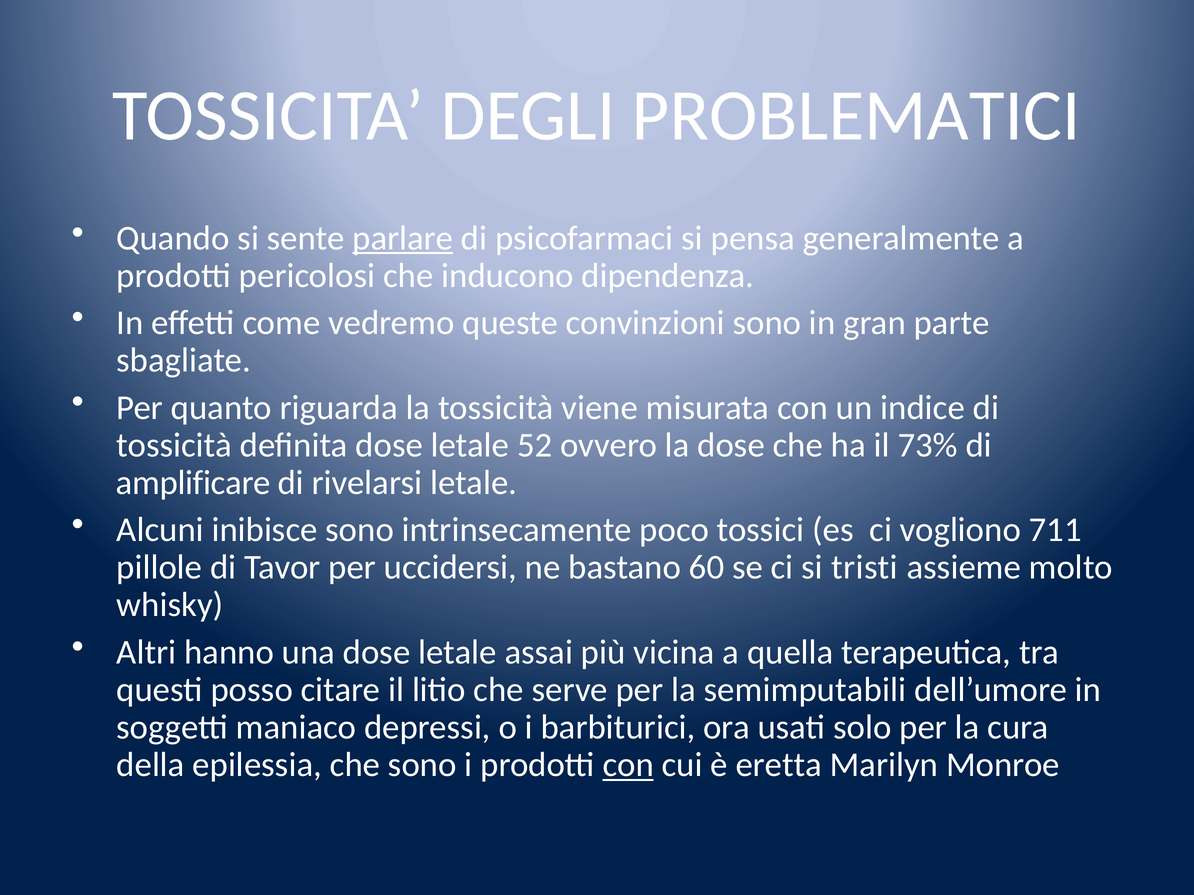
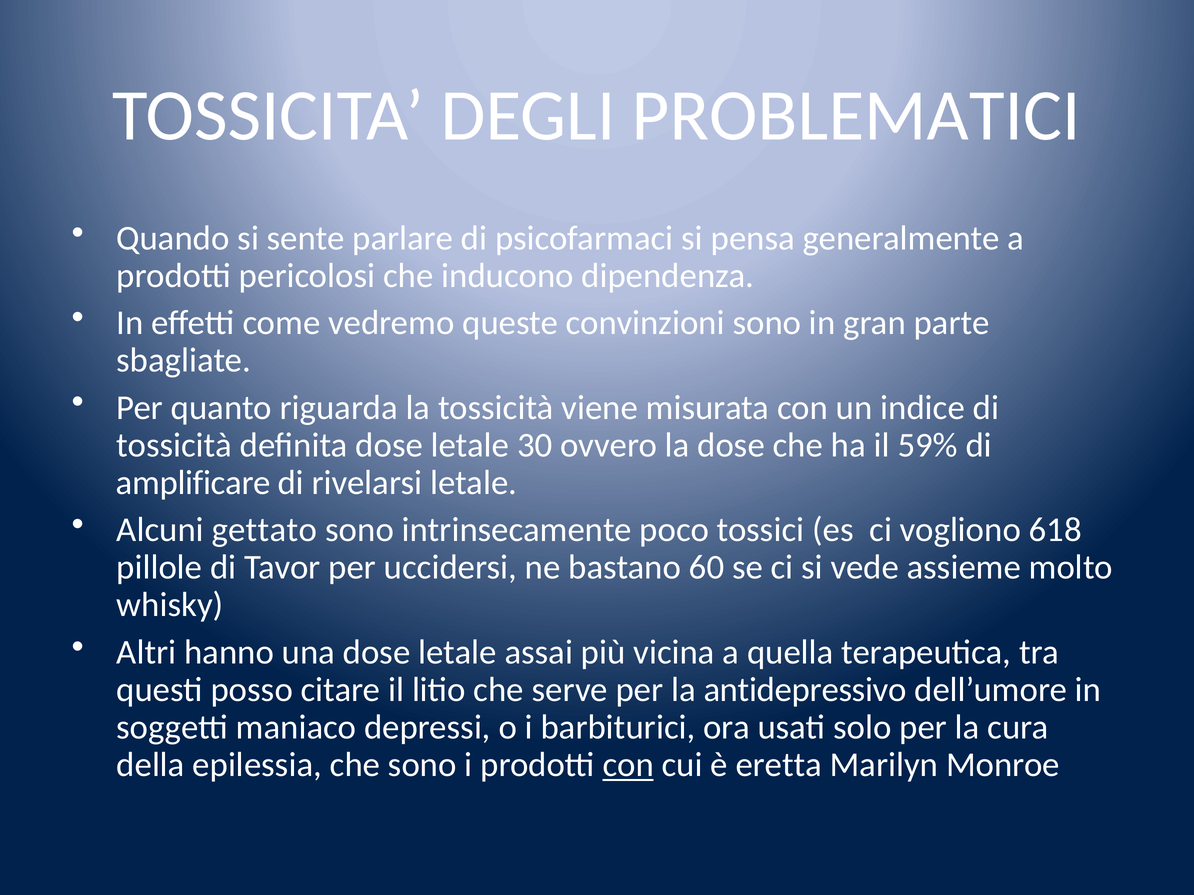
parlare underline: present -> none (403, 238)
52: 52 -> 30 (535, 445)
73%: 73% -> 59% (928, 445)
inibisce: inibisce -> gettato (264, 530)
711: 711 -> 618 (1055, 530)
tristi: tristi -> vede (865, 568)
semimputabili: semimputabili -> antidepressivo (805, 690)
